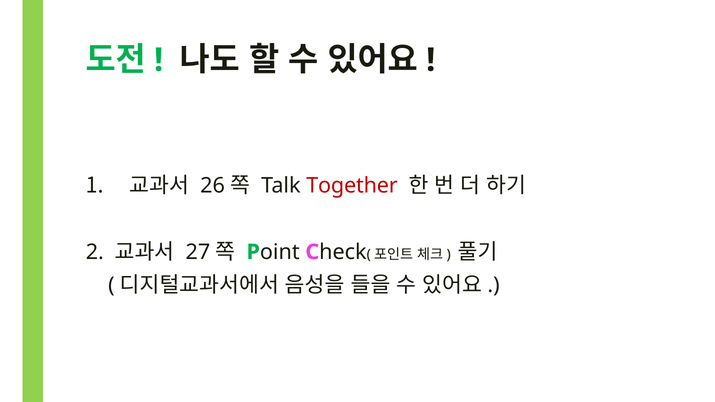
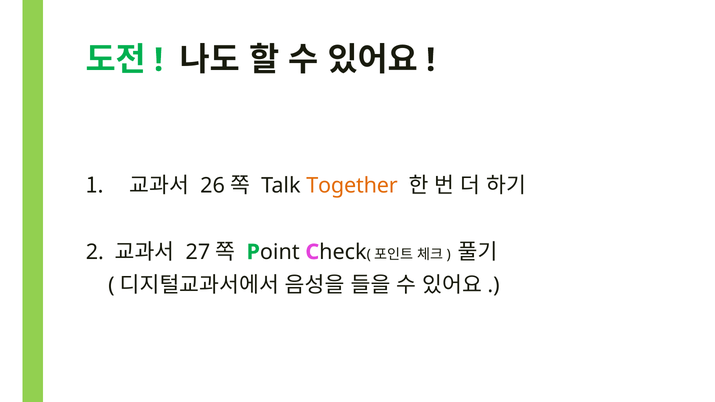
Together colour: red -> orange (352, 185)
